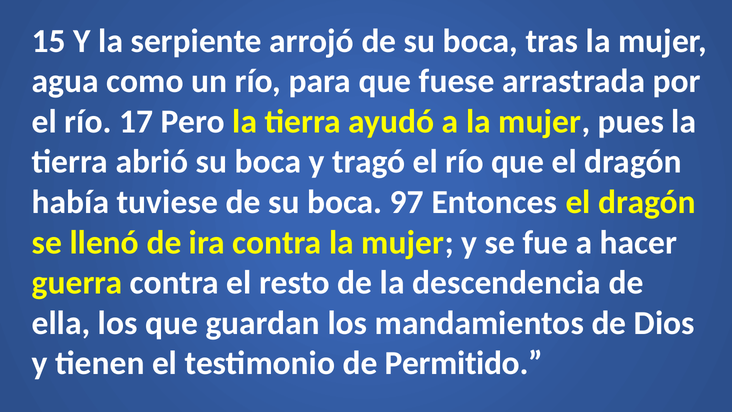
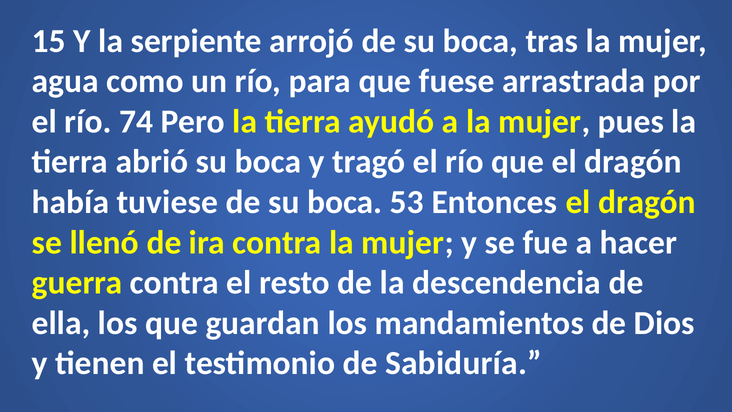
17: 17 -> 74 (136, 122)
97: 97 -> 53 (407, 202)
Permitido: Permitido -> Sabiduría (463, 363)
